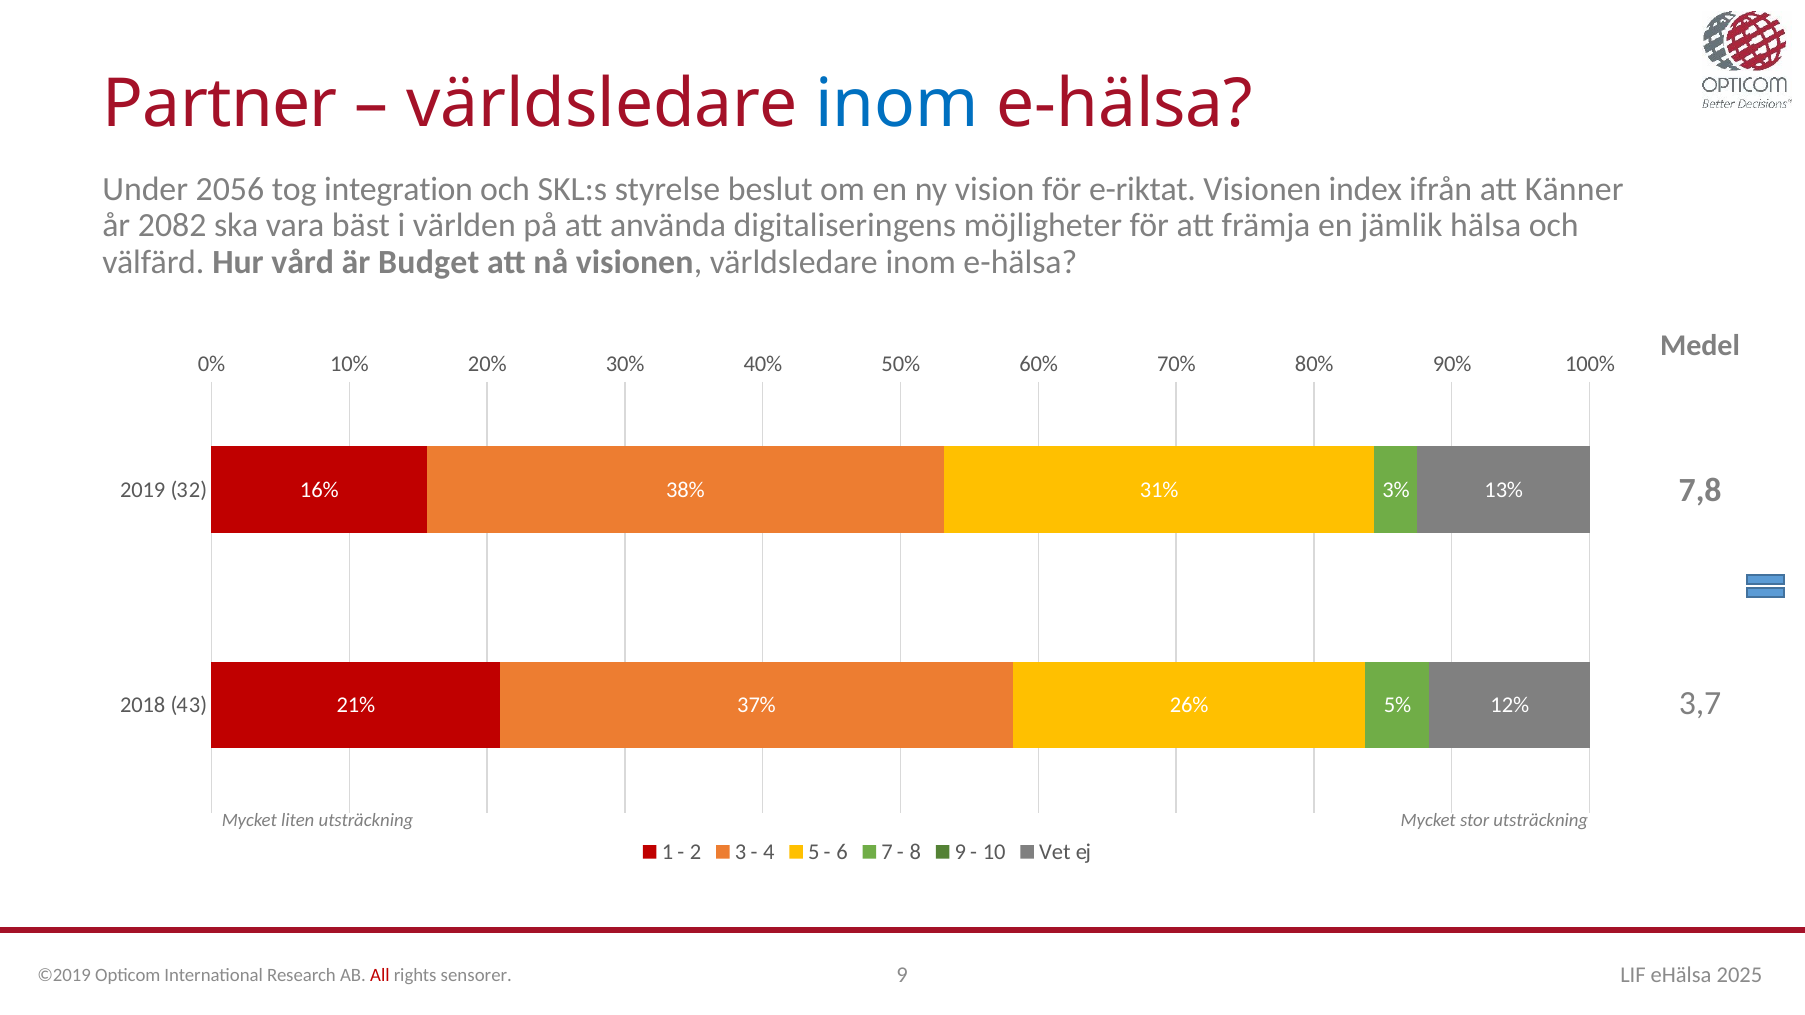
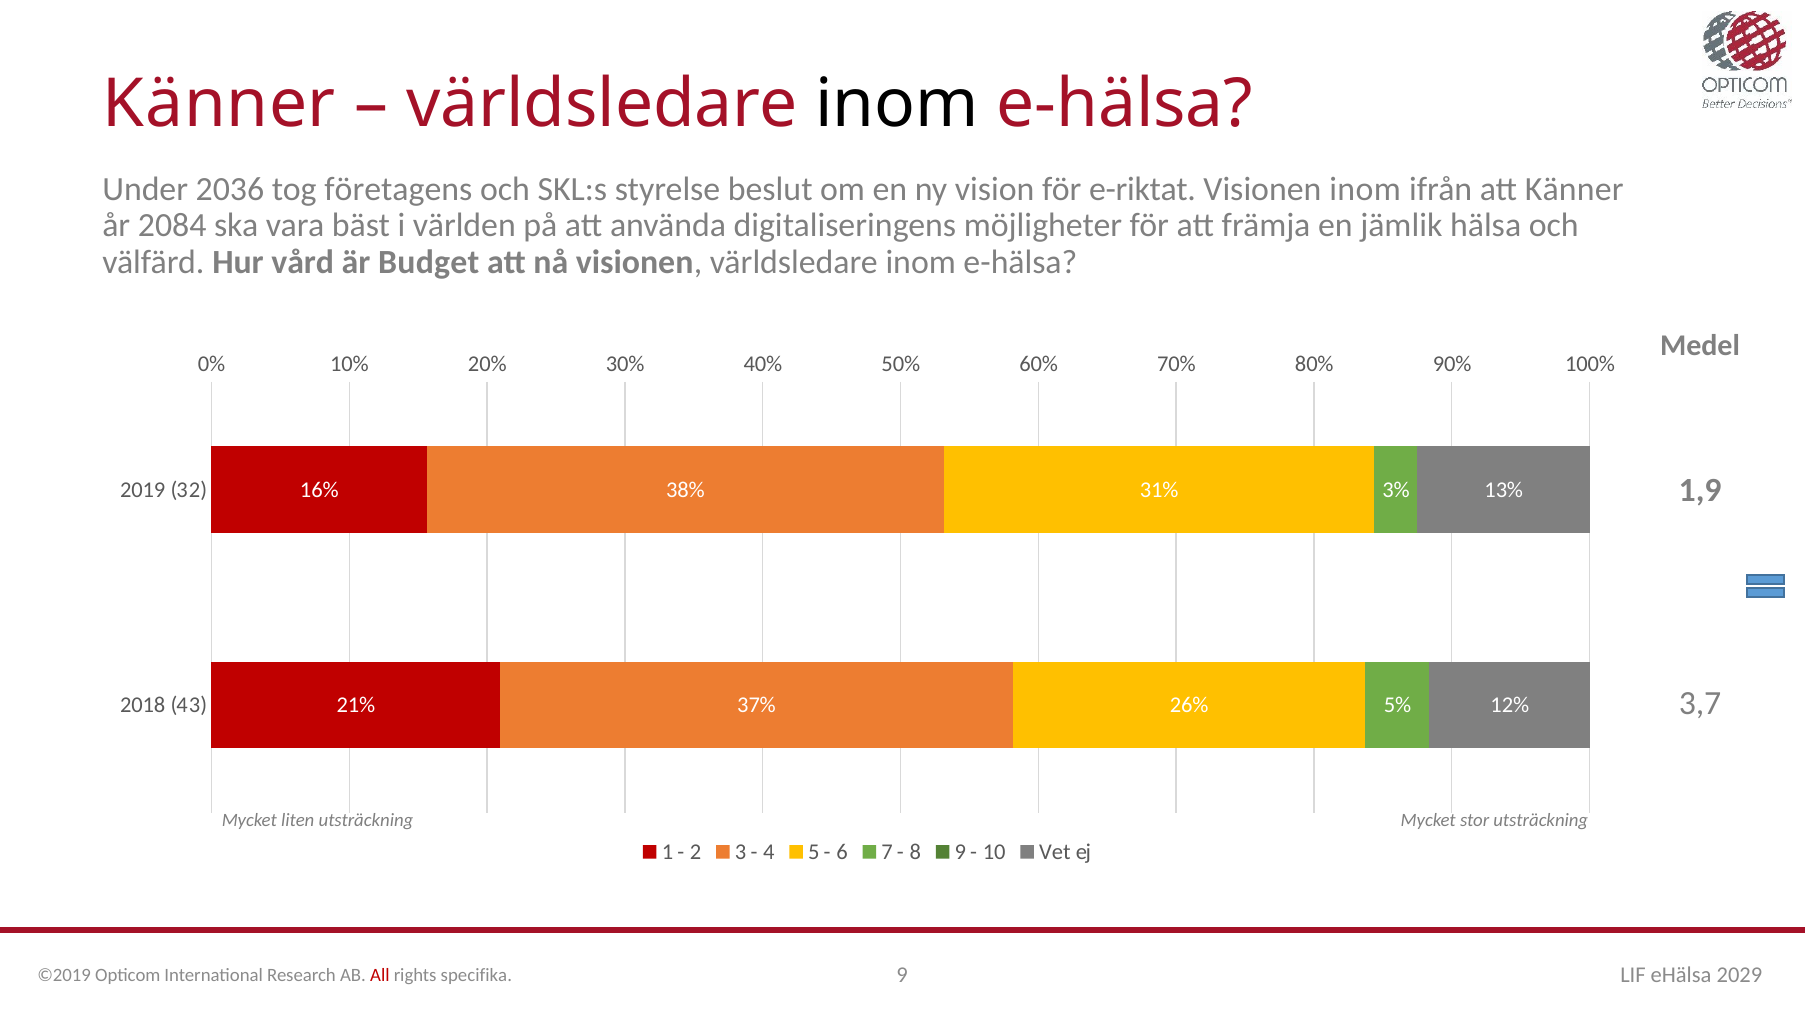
Partner: Partner -> Känner (219, 104)
inom colour: blue -> black (897, 104)
2056: 2056 -> 2036 (230, 189)
integration: integration -> företagens (398, 189)
Visionen index: index -> inom (1365, 189)
2082: 2082 -> 2084 (172, 226)
7,8: 7,8 -> 1,9 (1700, 490)
2025: 2025 -> 2029 (1739, 976)
sensorer: sensorer -> specifika (476, 976)
